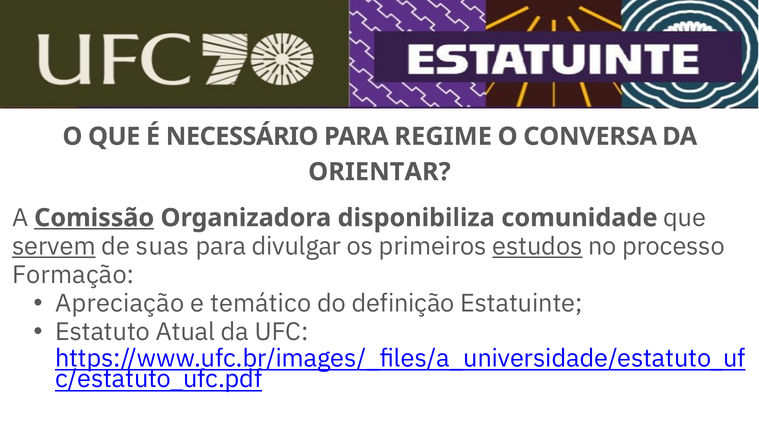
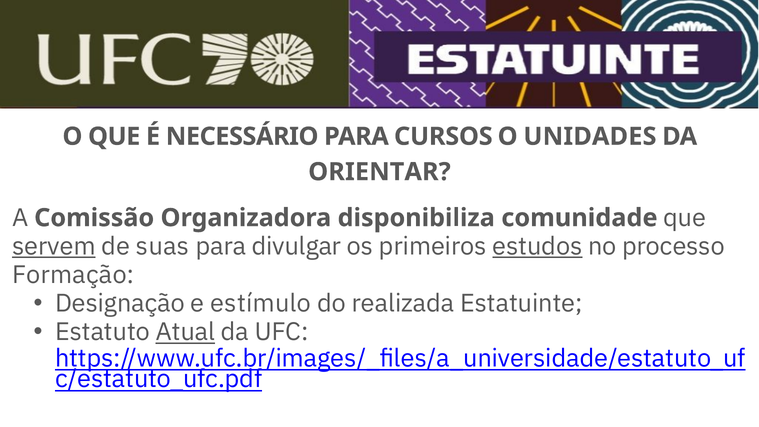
REGIME: REGIME -> CURSOS (443, 136)
CONVERSA: CONVERSA -> UNIDADES (590, 136)
Comissão underline: present -> none (94, 218)
Apreciação: Apreciação -> Designação (120, 304)
temático: temático -> estímulo (261, 304)
definição: definição -> realizada (403, 304)
Atual underline: none -> present (185, 332)
